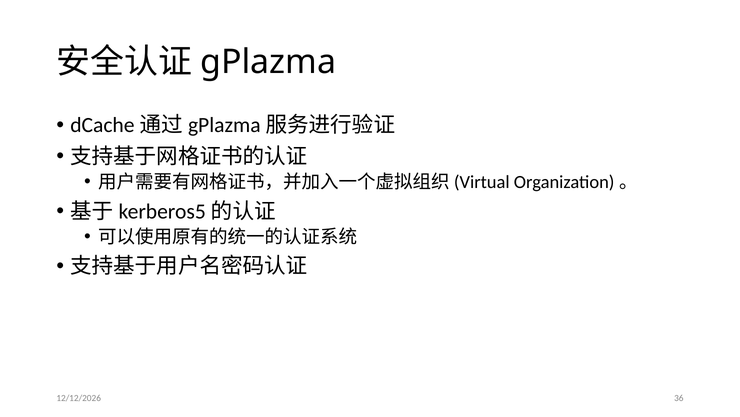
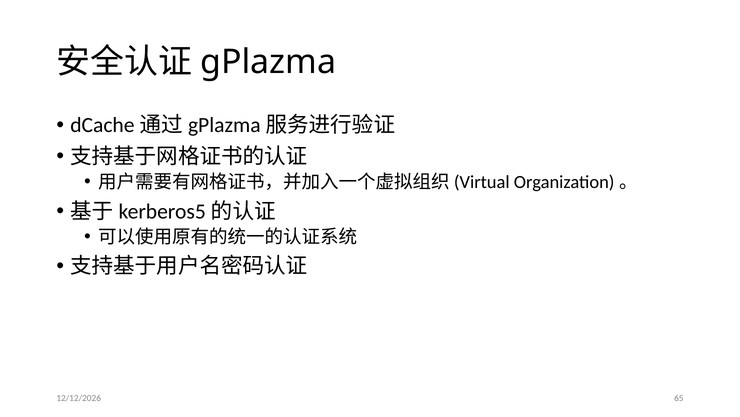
36: 36 -> 65 (679, 397)
